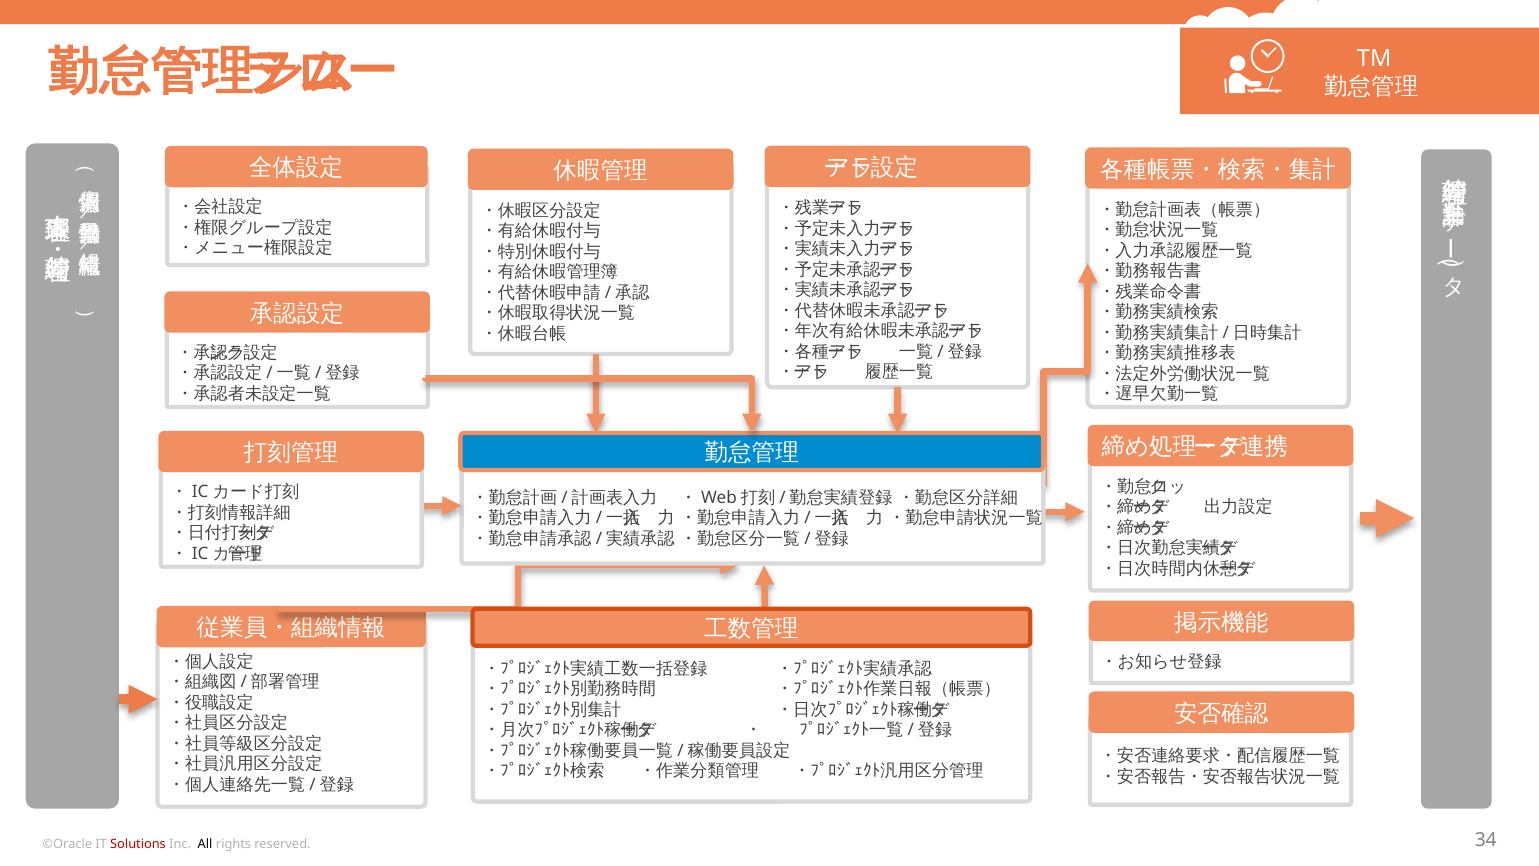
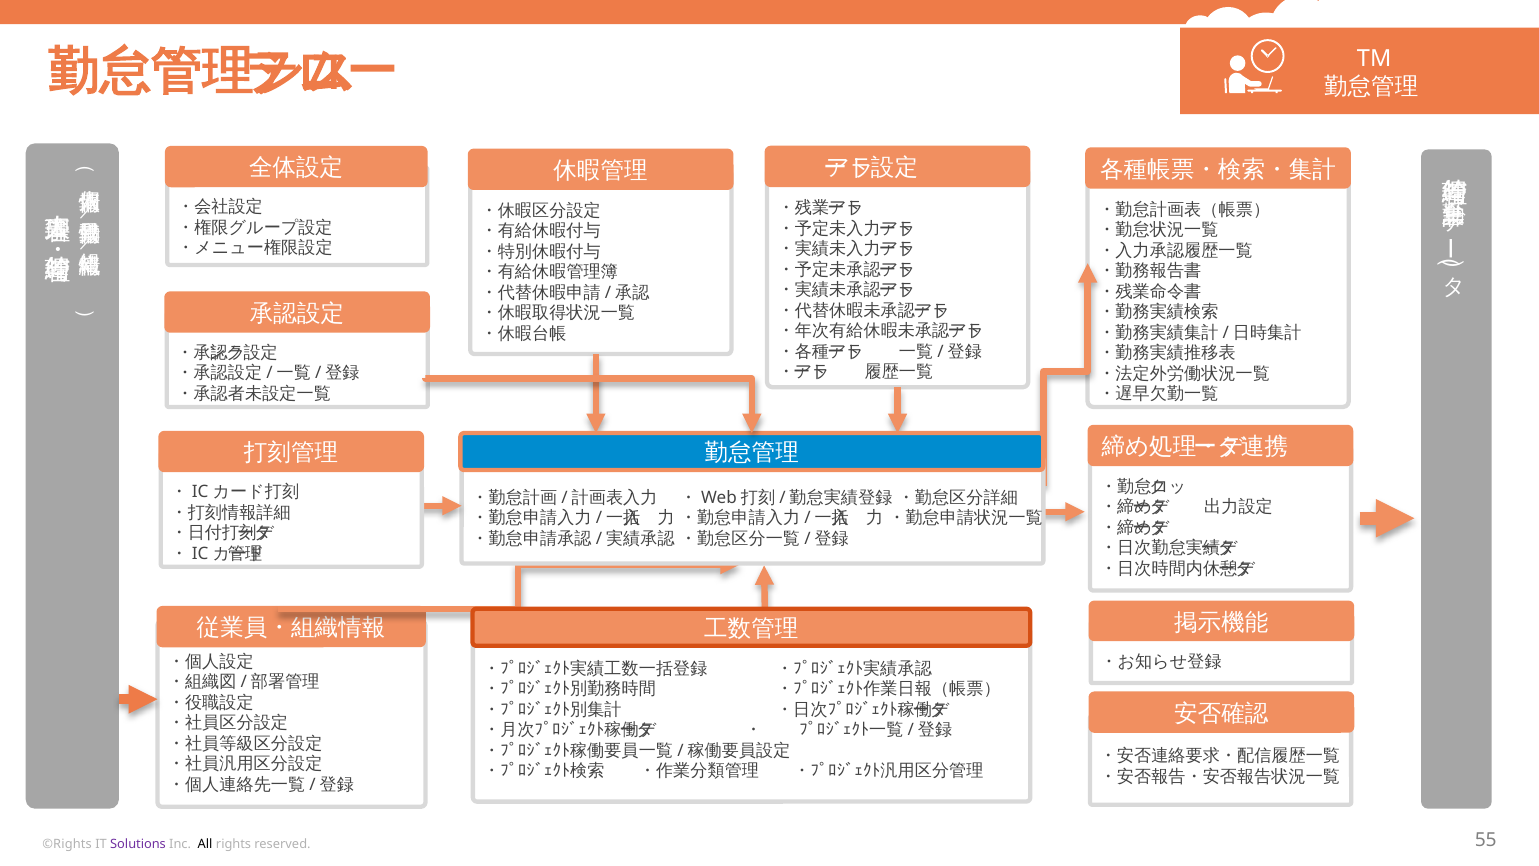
©Oracle: ©Oracle -> ©Rights (67, 844)
Solutions colour: red -> purple (138, 844)
34: 34 -> 55 (1486, 839)
